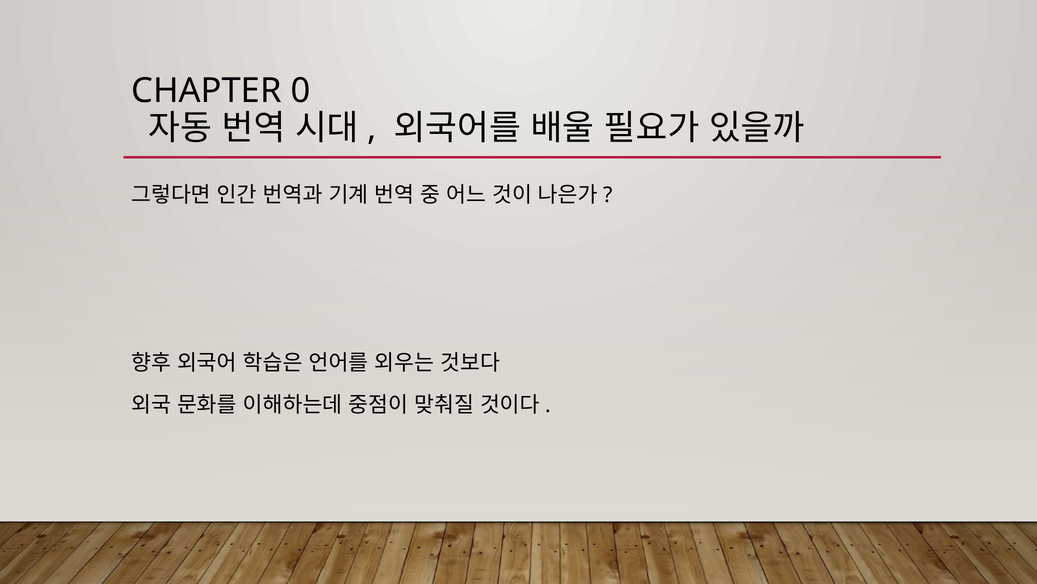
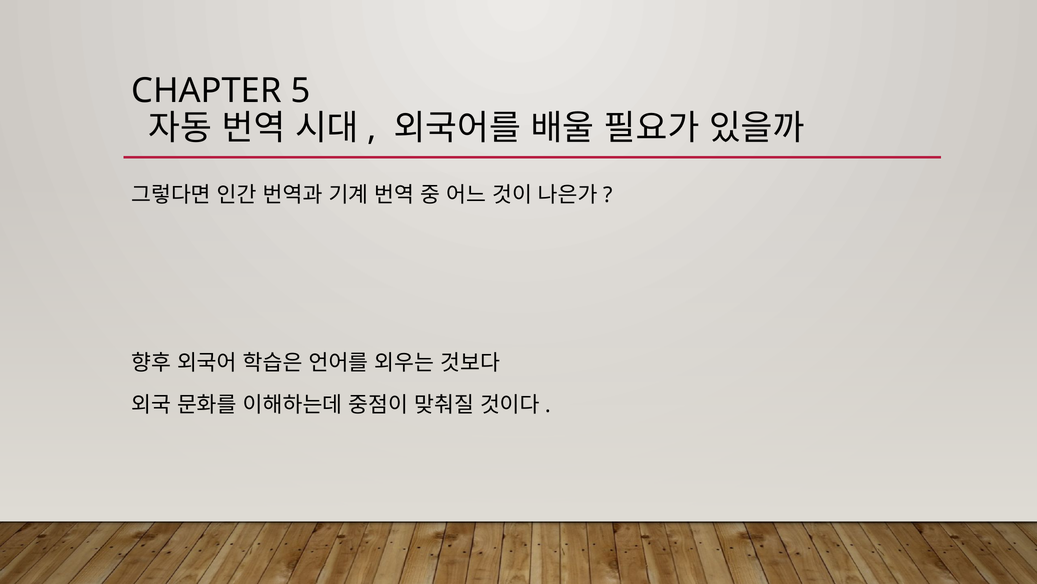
0: 0 -> 5 (301, 91)
